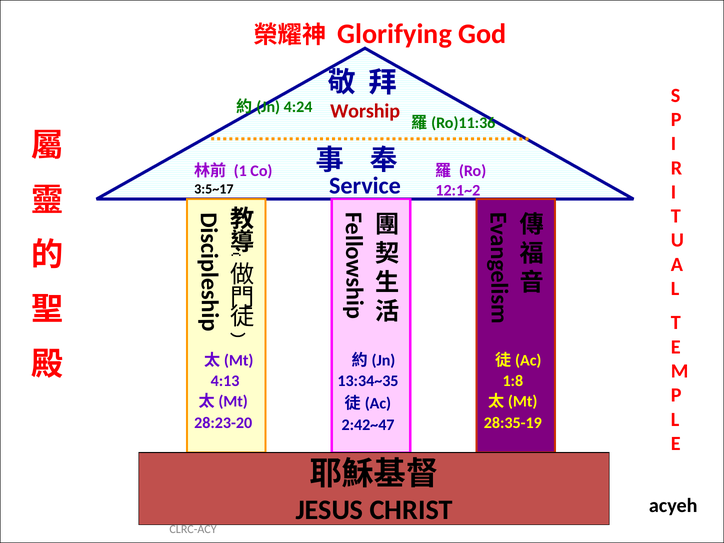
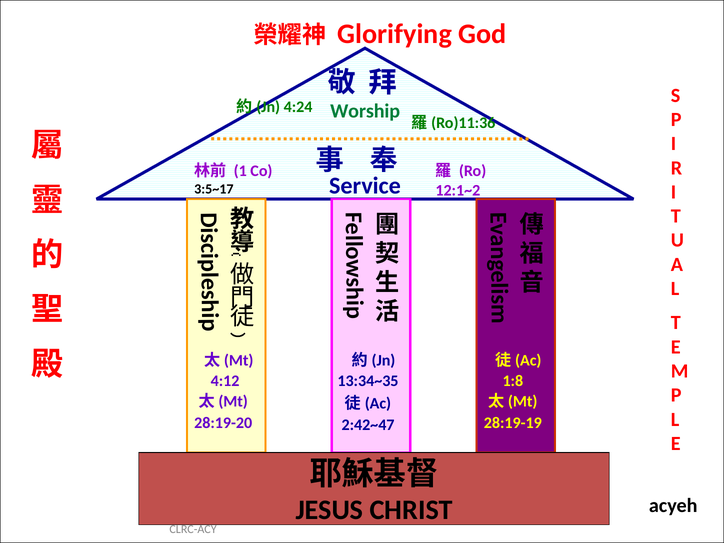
Worship colour: red -> green (365, 111)
4:13: 4:13 -> 4:12 (225, 381)
28:23-20: 28:23-20 -> 28:19-20 (223, 423)
28:35-19: 28:35-19 -> 28:19-19 (513, 423)
